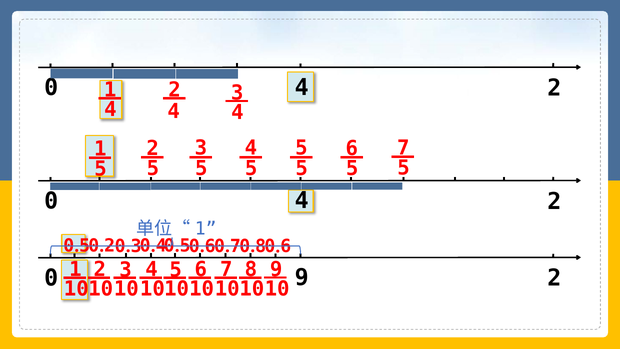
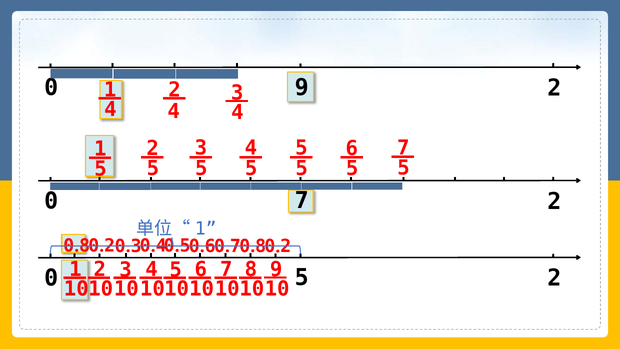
4: 4 -> 9 (302, 87)
4: 4 -> 7 (302, 201)
5: 5 -> 8 (85, 246)
6: 6 -> 2 (286, 246)
0 9: 9 -> 5 (302, 277)
